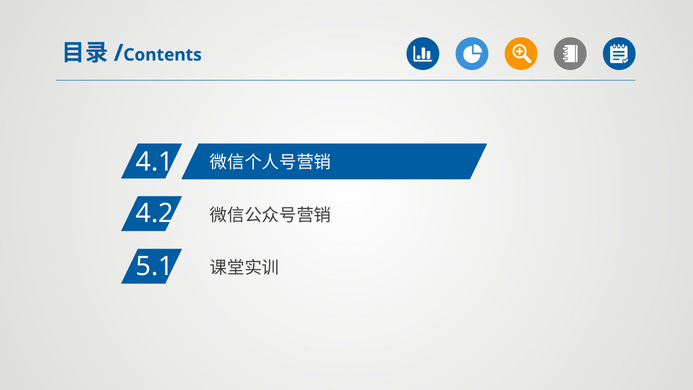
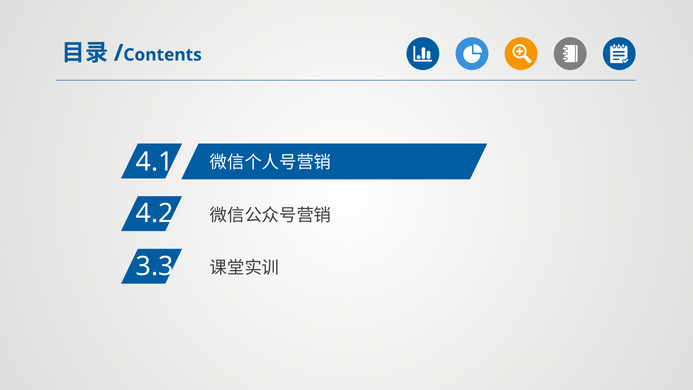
5.1: 5.1 -> 3.3 (155, 266)
